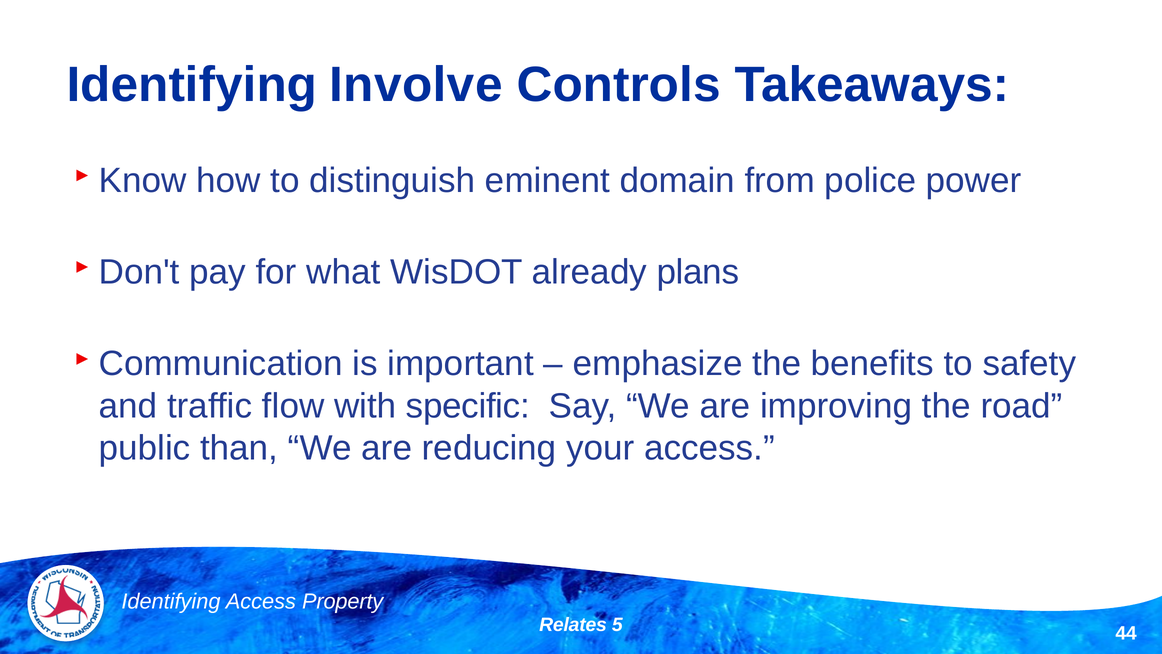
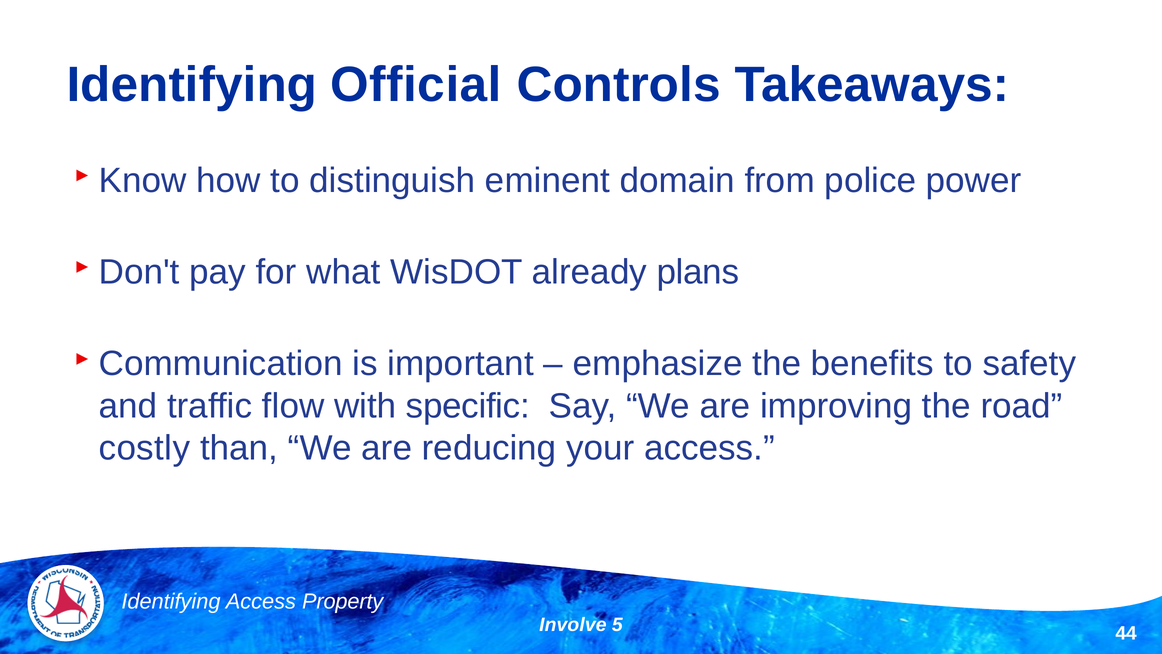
Involve: Involve -> Official (416, 85)
public: public -> costly (144, 448)
Relates: Relates -> Involve (573, 625)
